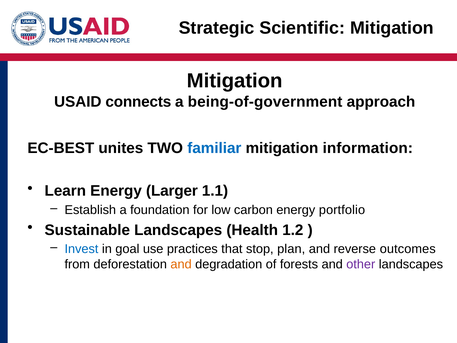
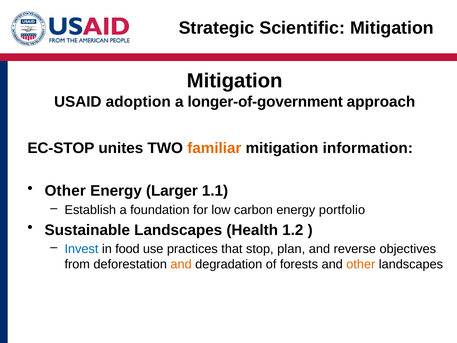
connects: connects -> adoption (138, 102)
being-of-government: being-of-government -> longer-of-government (265, 102)
EC-BEST: EC-BEST -> EC-STOP (61, 148)
familiar colour: blue -> orange (214, 148)
Learn: Learn -> Other (65, 191)
goal: goal -> food (127, 249)
outcomes: outcomes -> objectives (408, 249)
other colour: purple -> orange (361, 264)
